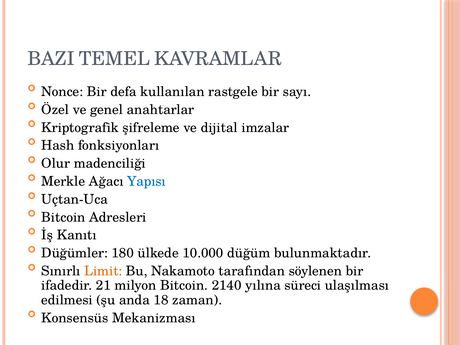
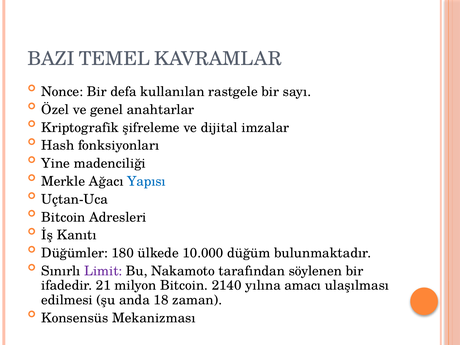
Olur: Olur -> Yine (56, 163)
Limit colour: orange -> purple (103, 271)
süreci: süreci -> amacı (303, 286)
